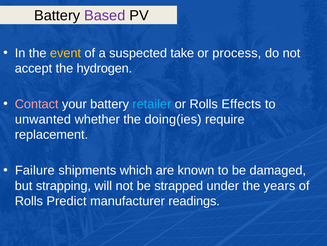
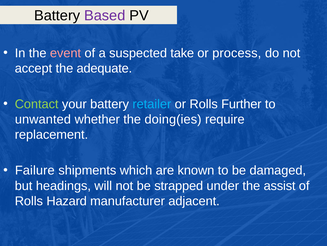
event colour: yellow -> pink (65, 53)
hydrogen: hydrogen -> adequate (104, 68)
Contact colour: pink -> light green (37, 104)
Effects: Effects -> Further (241, 104)
strapping: strapping -> headings (63, 185)
years: years -> assist (280, 185)
Predict: Predict -> Hazard (67, 201)
readings: readings -> adjacent (194, 201)
